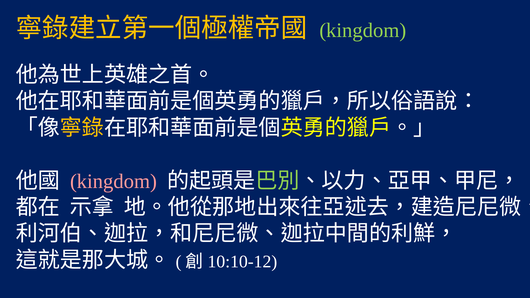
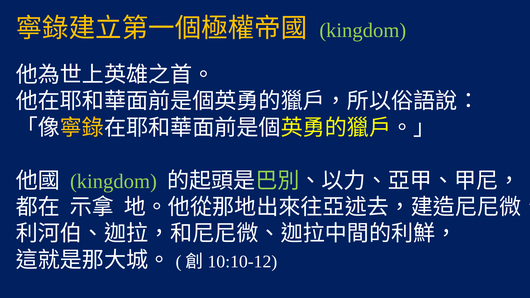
kingdom colour: pink -> light green (114, 181)
